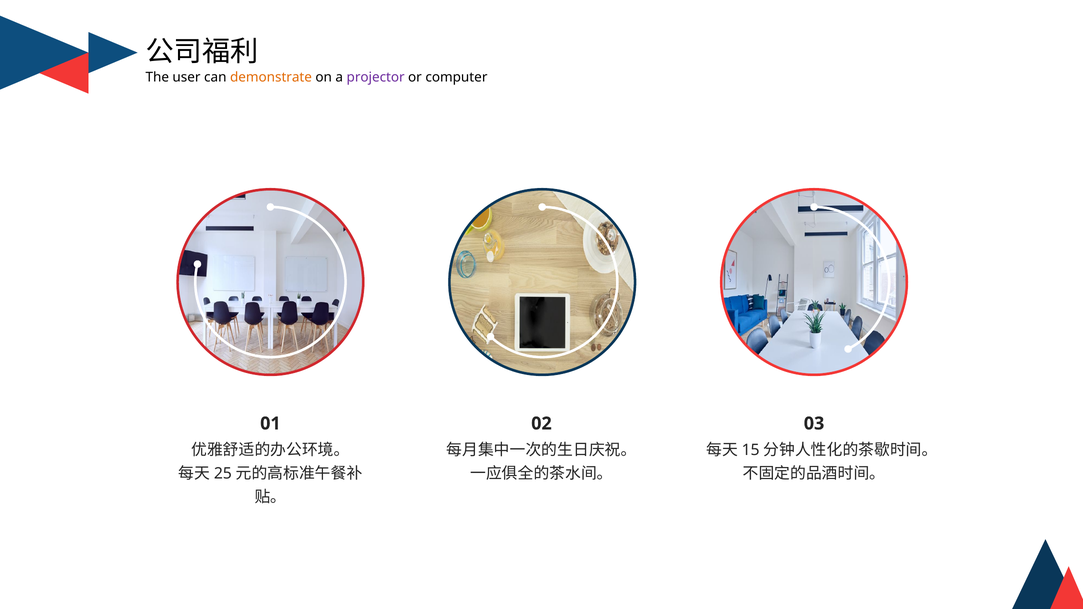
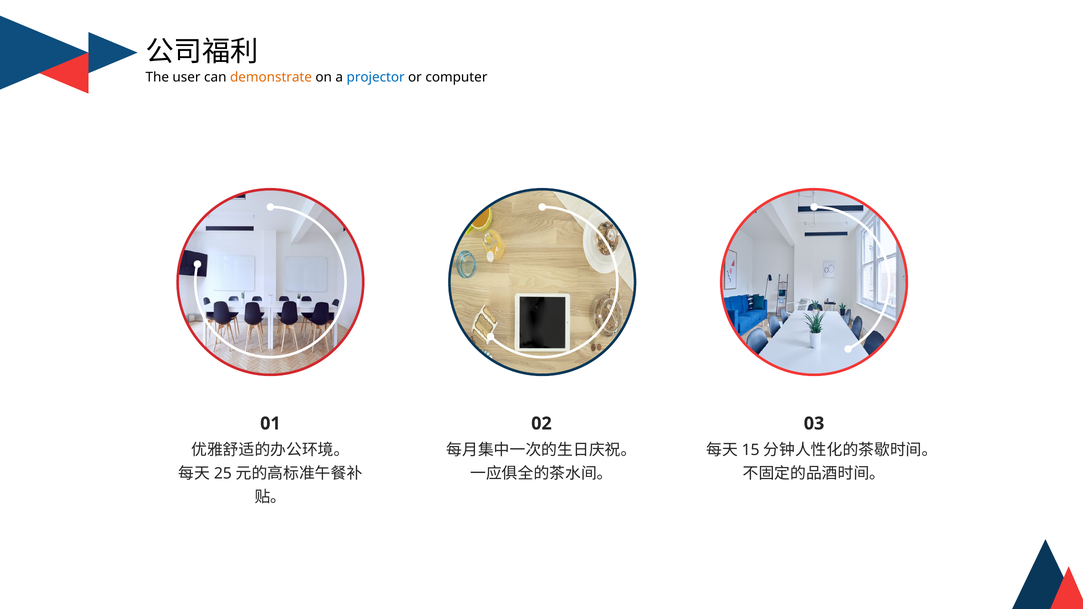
projector colour: purple -> blue (376, 77)
